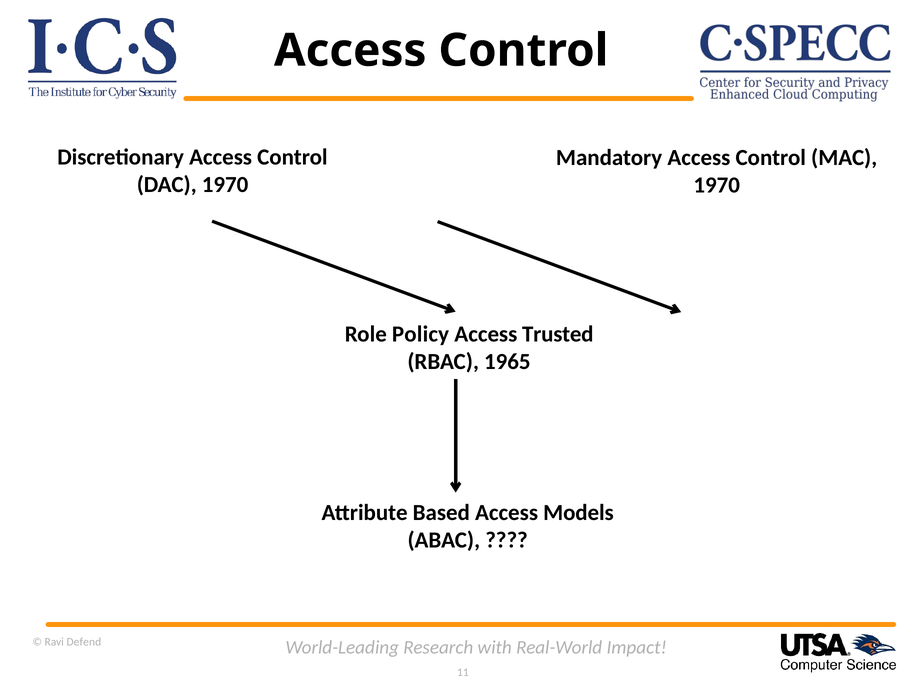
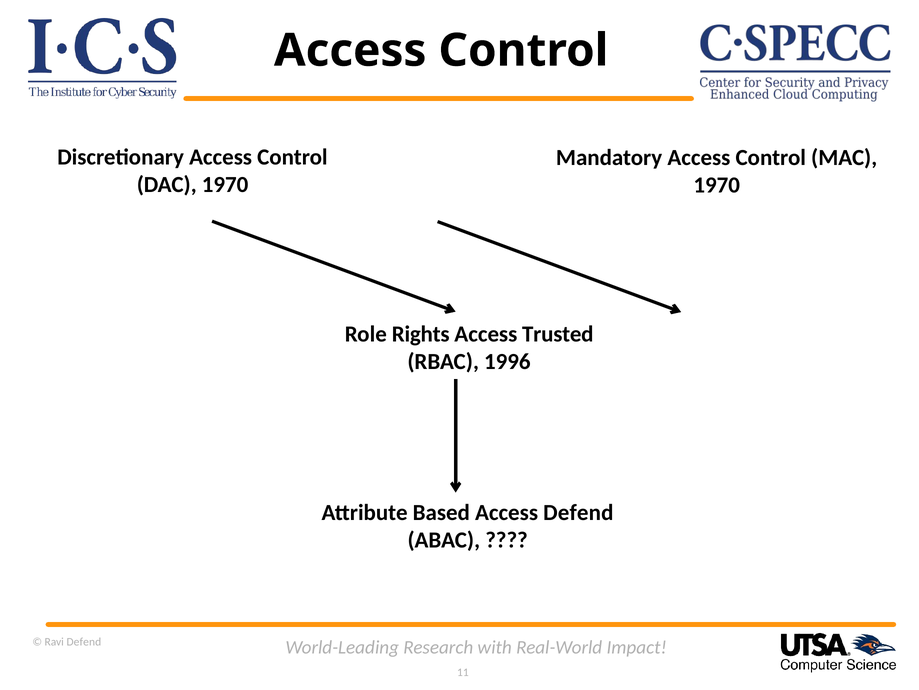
Policy: Policy -> Rights (421, 334)
1965: 1965 -> 1996 (507, 361)
Access Models: Models -> Defend (578, 512)
